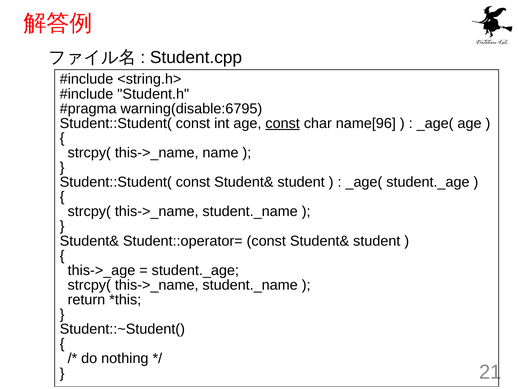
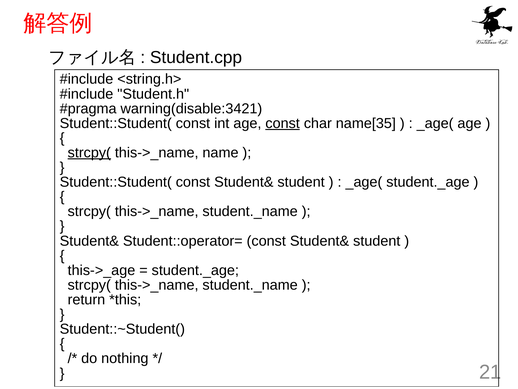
warning(disable:6795: warning(disable:6795 -> warning(disable:3421 (191, 108)
name[96: name[96 -> name[35 (366, 123)
strcpy( underline: none -> present (89, 153)
